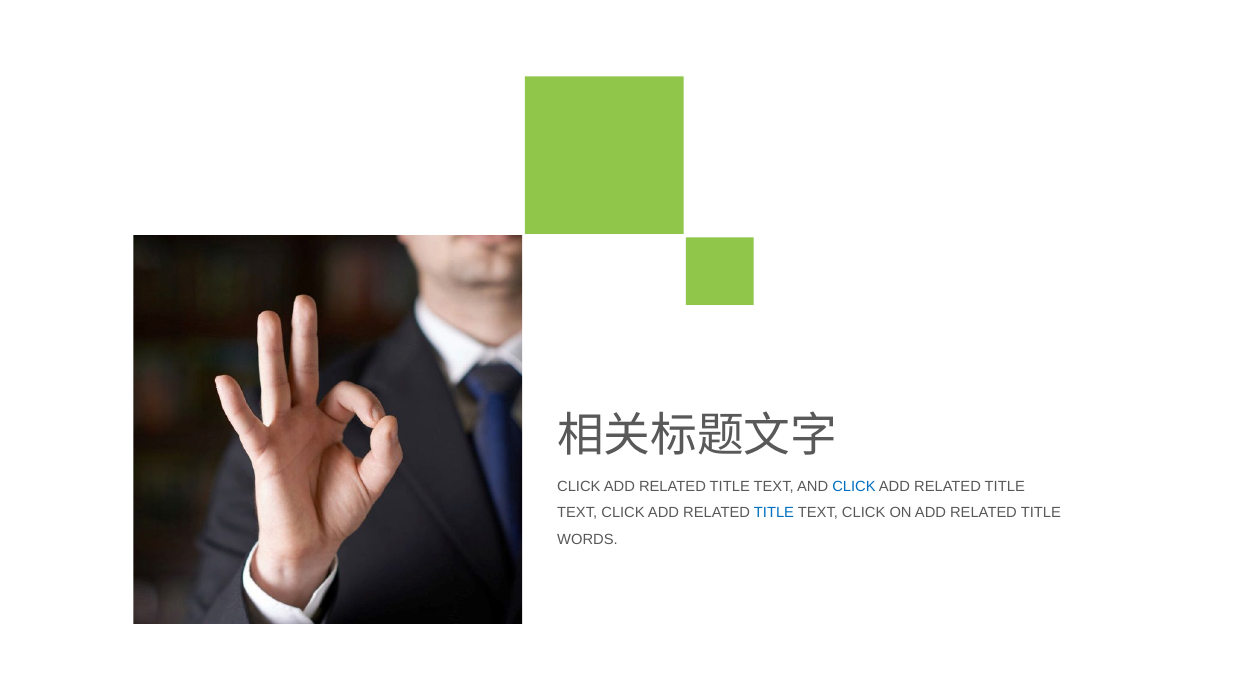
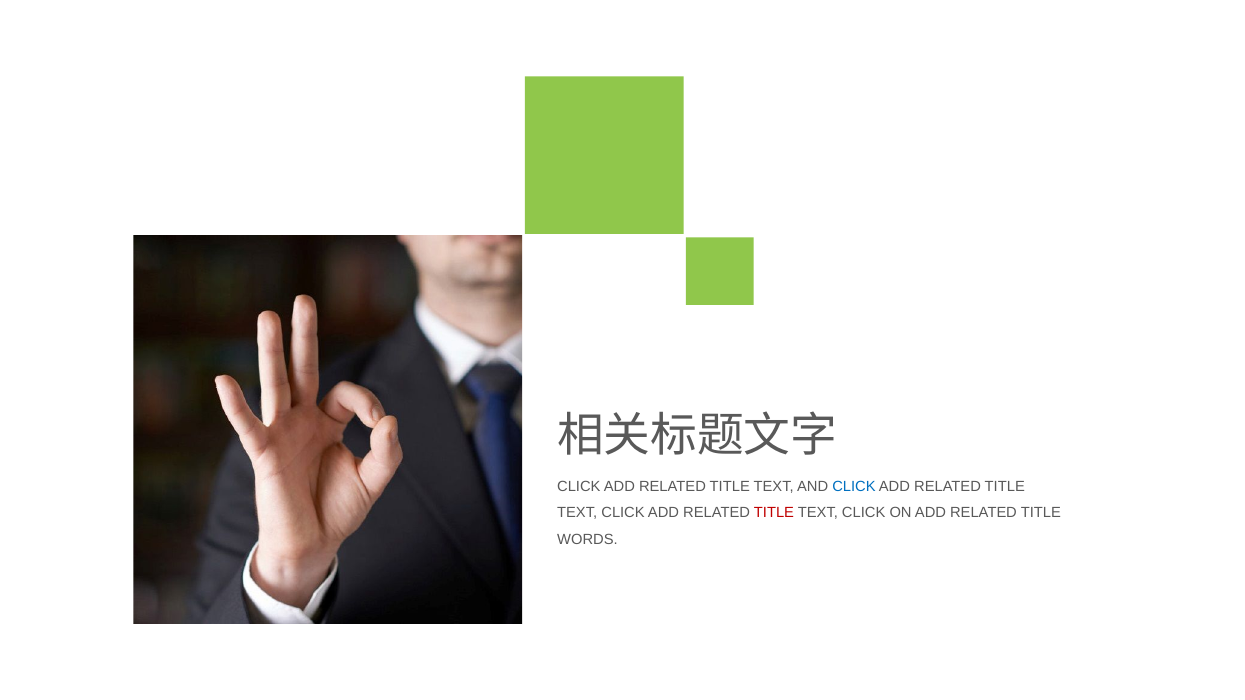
TITLE colour: blue -> red (774, 513)
